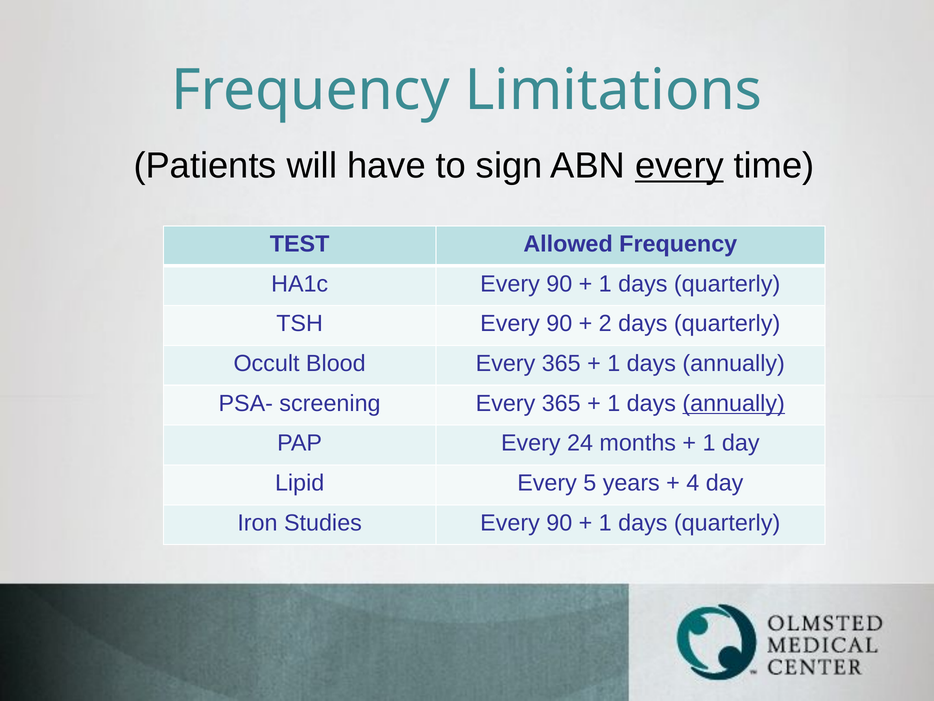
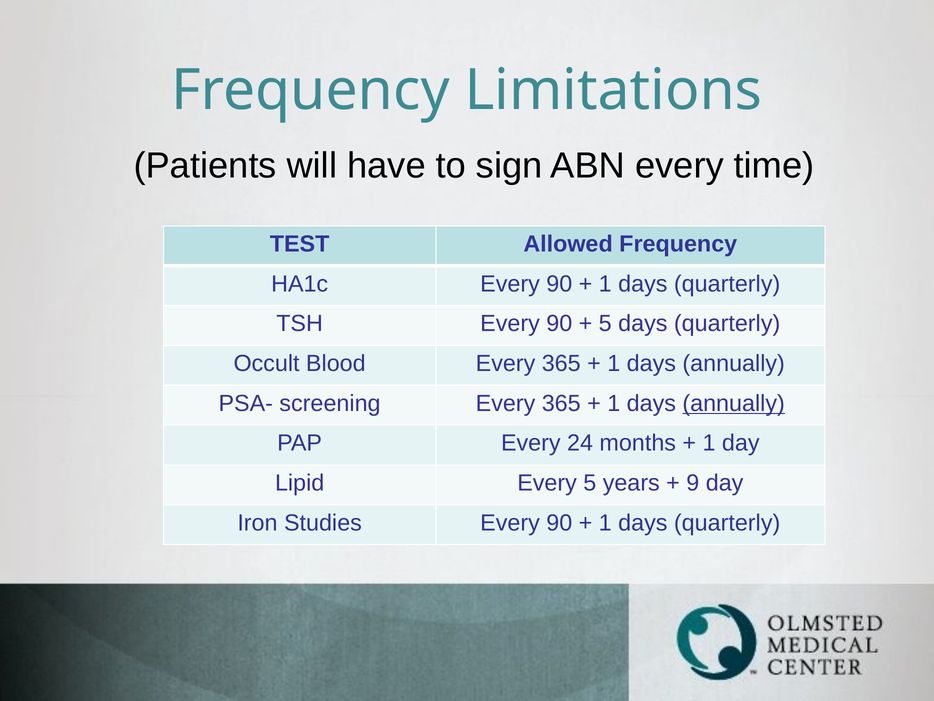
every underline: present -> none (679, 166)
2: 2 -> 5 (605, 323)
4: 4 -> 9 (693, 483)
